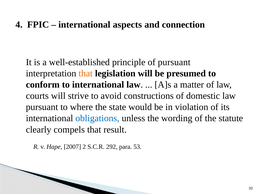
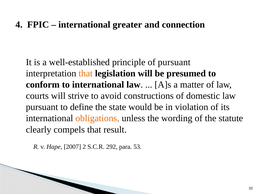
aspects: aspects -> greater (127, 25)
where: where -> define (81, 107)
obligations colour: blue -> orange (97, 118)
